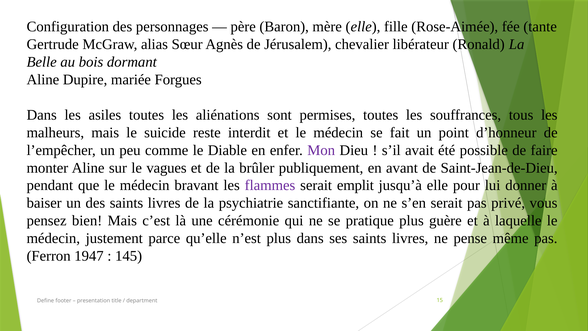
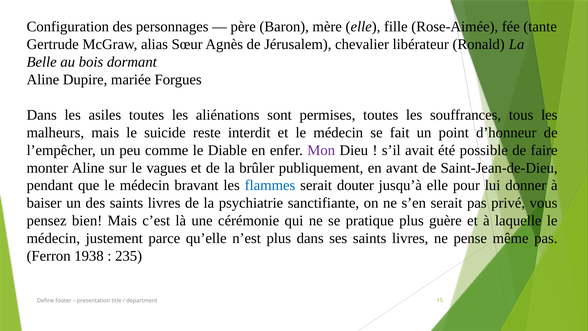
flammes colour: purple -> blue (270, 185)
emplit: emplit -> douter (355, 185)
1947: 1947 -> 1938 (89, 256)
145: 145 -> 235 (129, 256)
